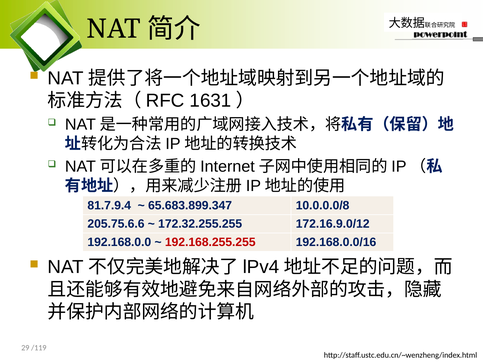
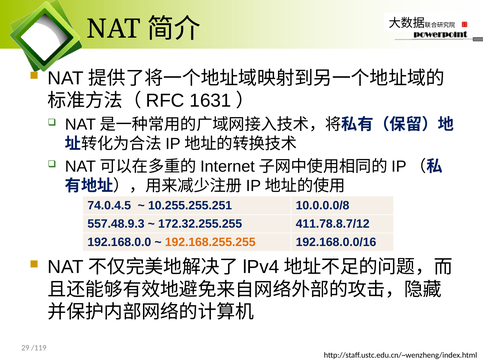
81.7.9.4: 81.7.9.4 -> 74.0.4.5 (109, 206)
65.683.899.347: 65.683.899.347 -> 10.255.255.251 (190, 206)
205.75.6.6: 205.75.6.6 -> 557.48.9.3 (116, 224)
172.16.9.0/12: 172.16.9.0/12 -> 411.78.8.7/12 (333, 224)
192.168.255.255 colour: red -> orange (210, 242)
